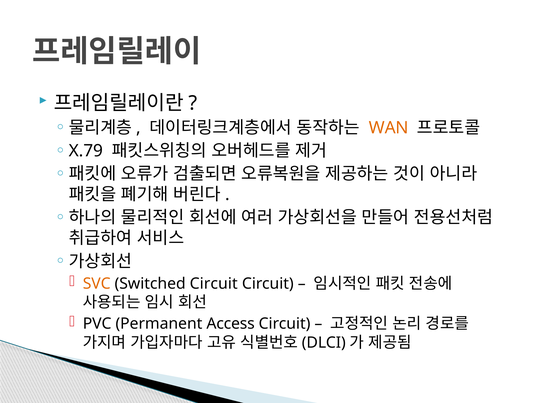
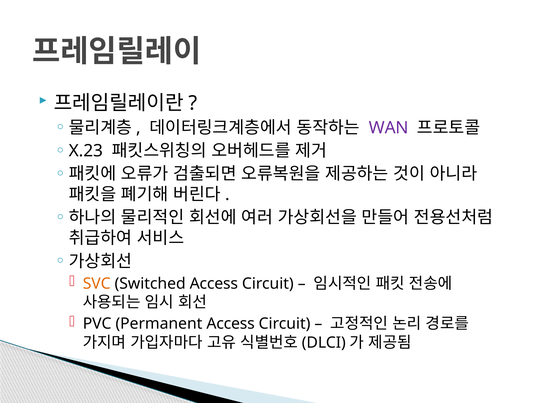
WAN colour: orange -> purple (389, 128)
X.79: X.79 -> X.23 (86, 151)
Switched Circuit: Circuit -> Access (214, 284)
